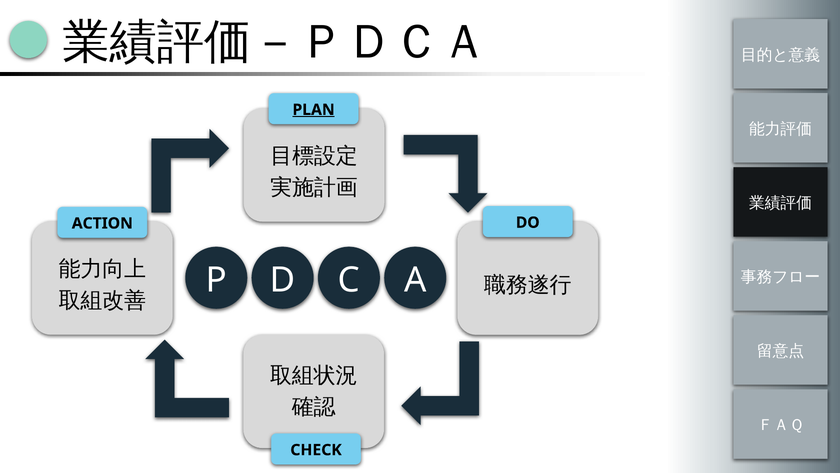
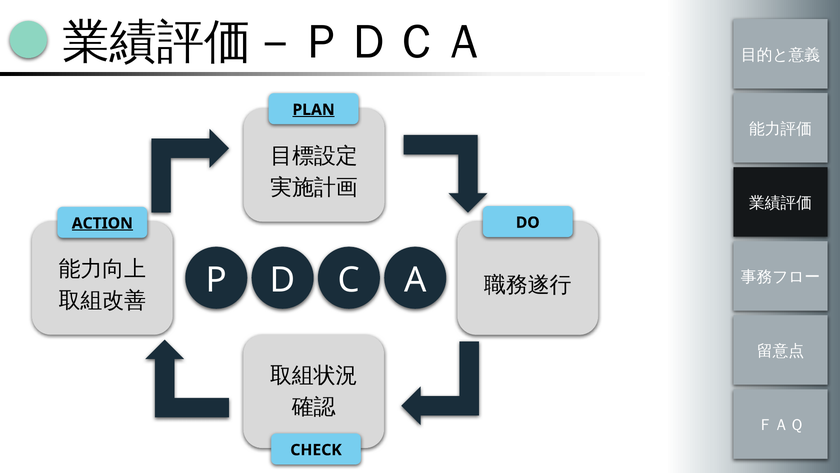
ACTION underline: none -> present (102, 223)
